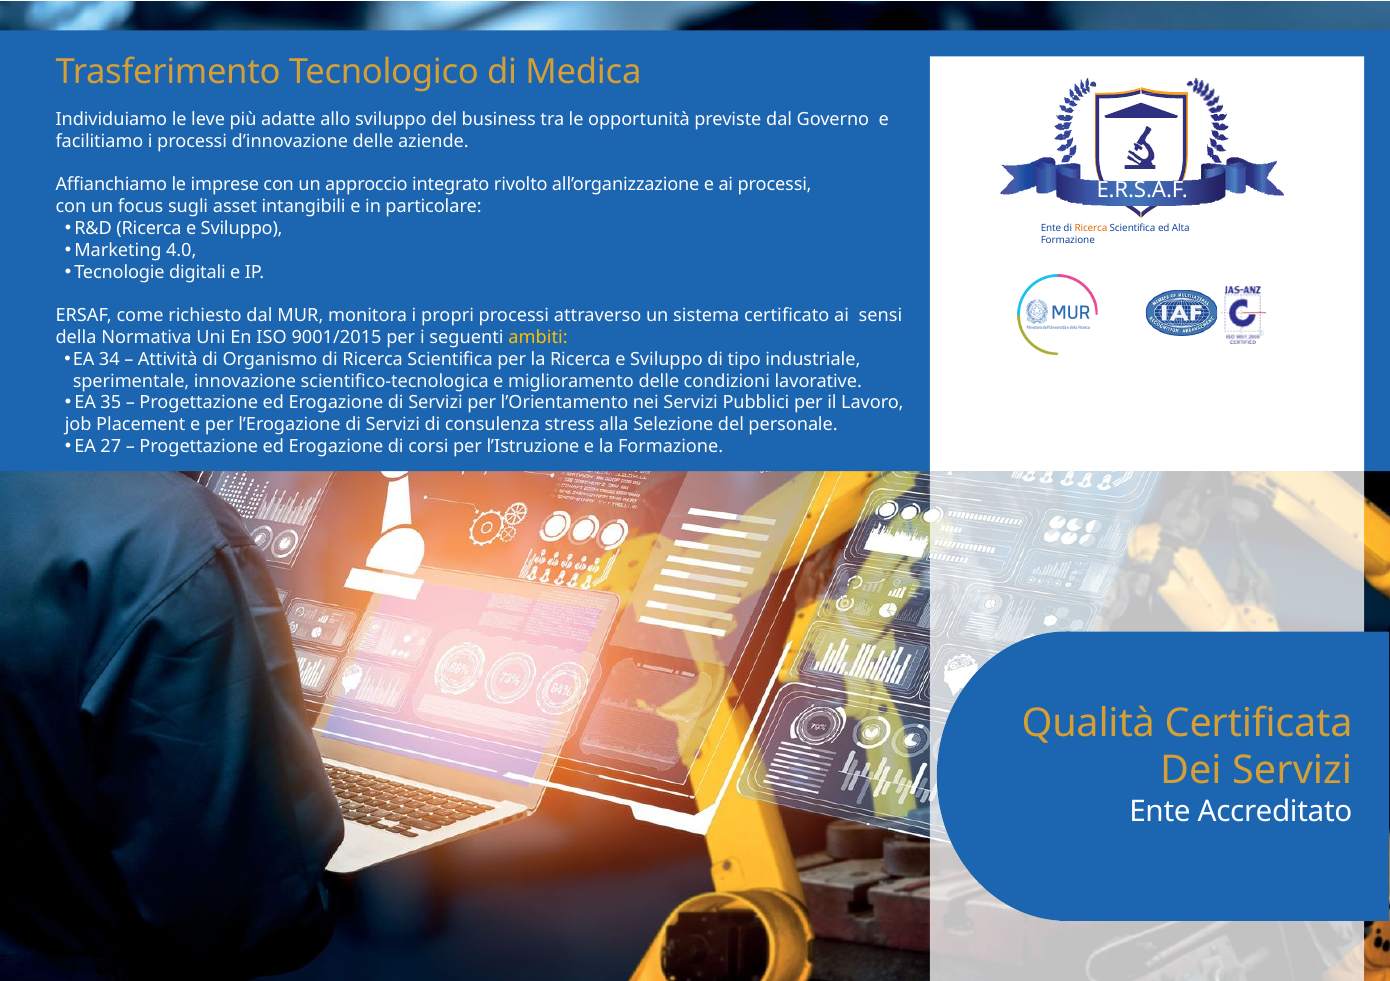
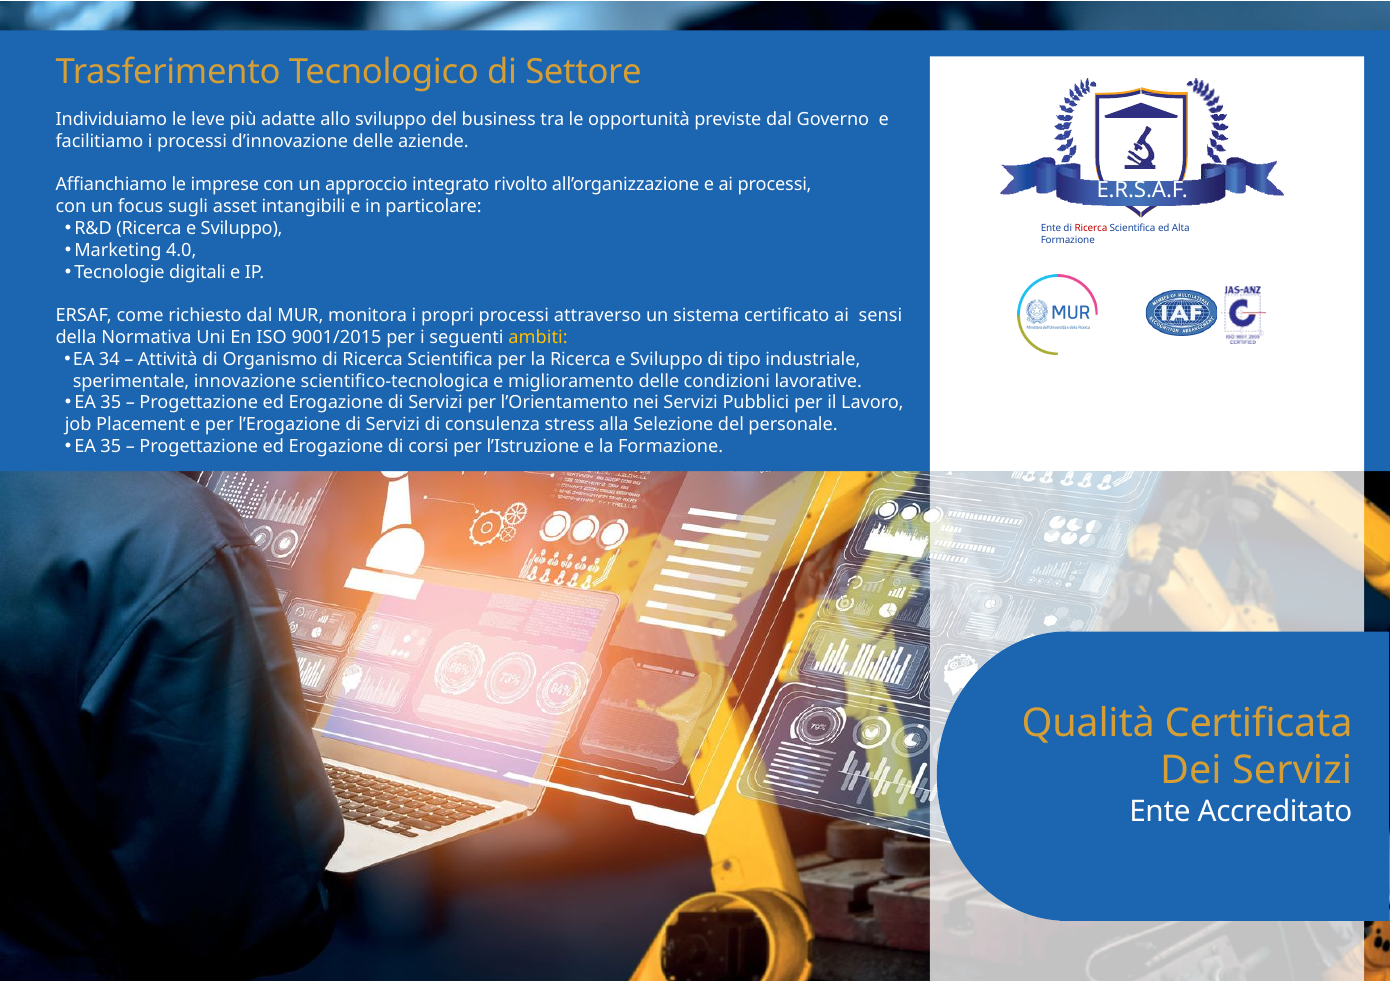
Medica: Medica -> Settore (584, 72)
Ricerca colour: orange -> red (1091, 228)
27: 27 -> 35 (111, 446)
